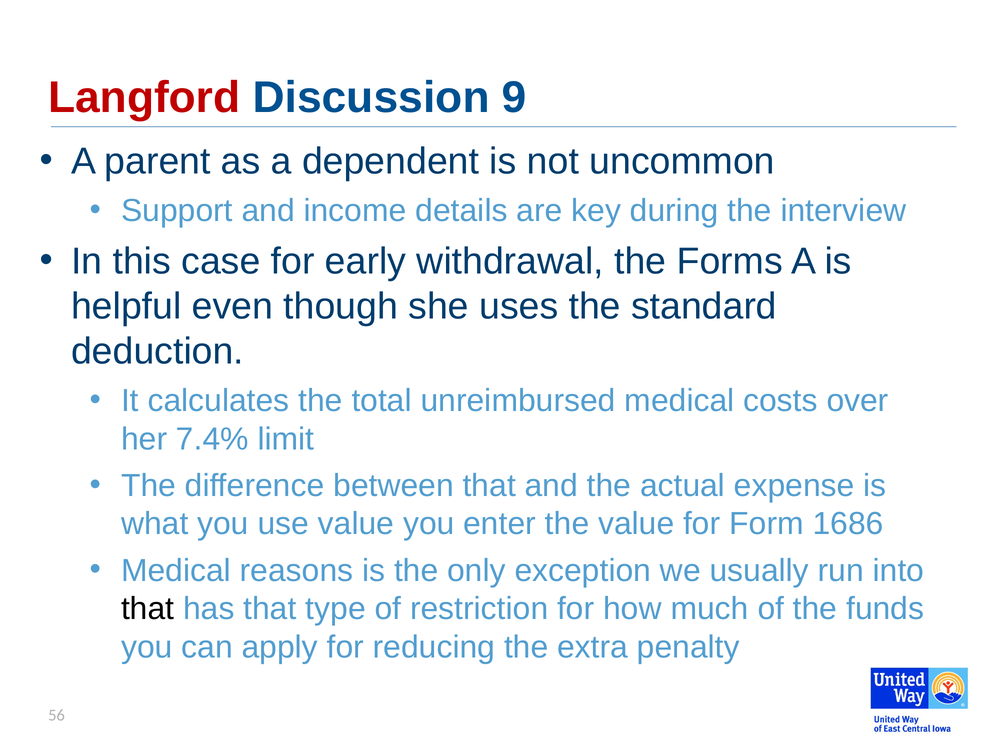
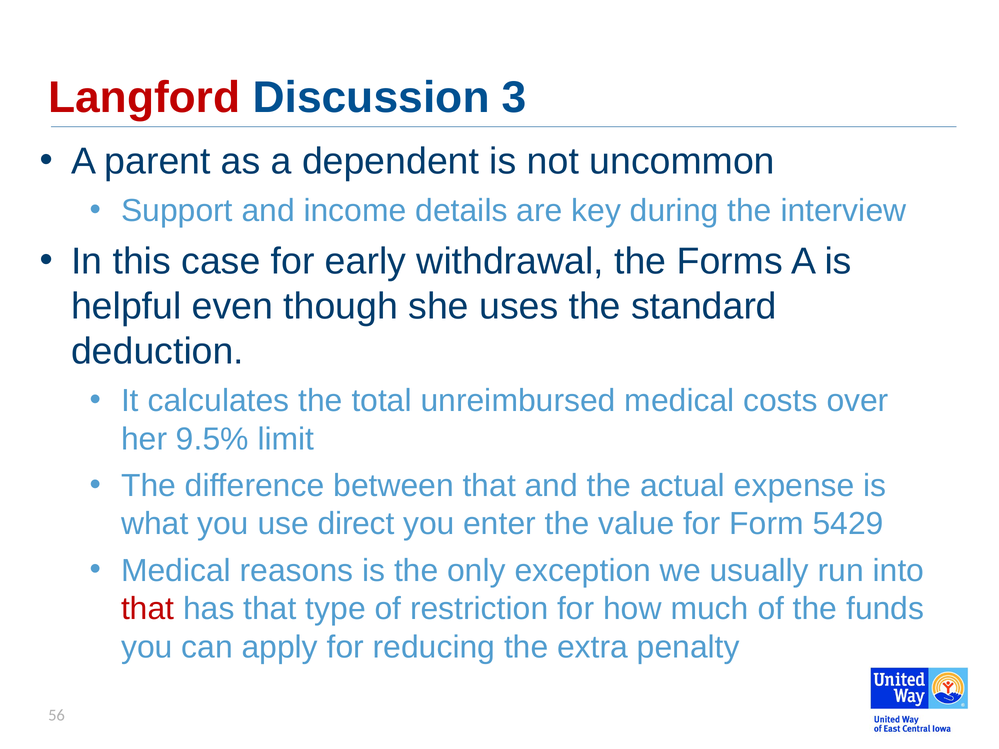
9: 9 -> 3 (514, 97)
7.4%: 7.4% -> 9.5% (212, 439)
use value: value -> direct (356, 524)
1686: 1686 -> 5429 (848, 524)
that colour: black -> red (148, 609)
